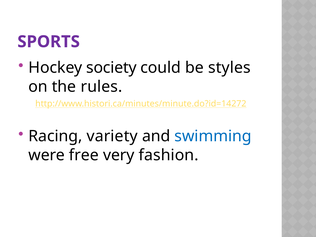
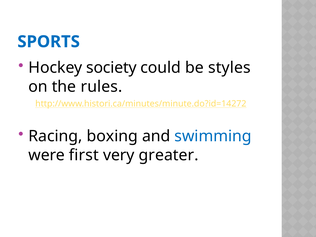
SPORTS colour: purple -> blue (49, 42)
variety: variety -> boxing (112, 136)
free: free -> first (84, 155)
fashion: fashion -> greater (169, 155)
